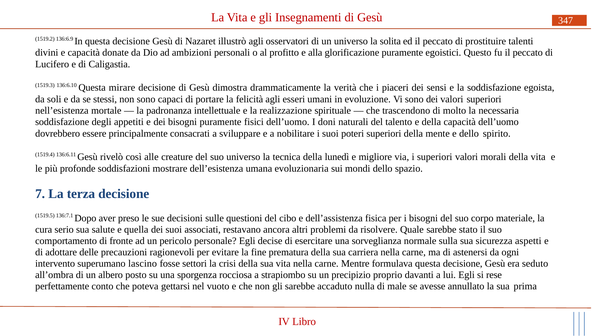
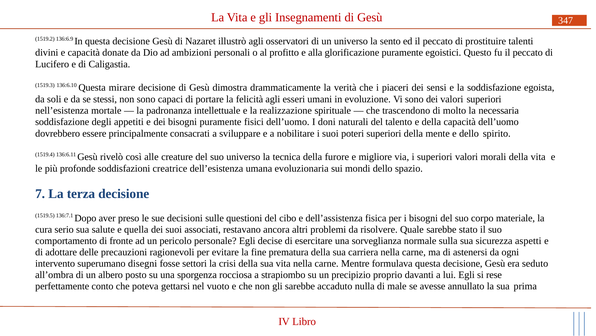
solita: solita -> sento (390, 41)
lunedì: lunedì -> furore (337, 157)
mostrare: mostrare -> creatrice (170, 168)
lascino: lascino -> disegni (143, 263)
